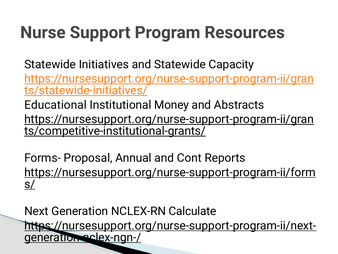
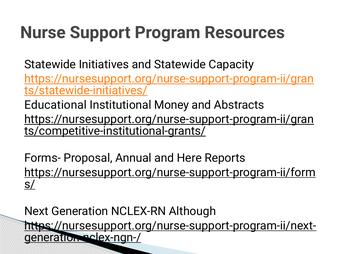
Cont: Cont -> Here (189, 158)
Calculate: Calculate -> Although (192, 211)
